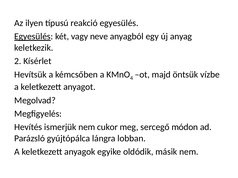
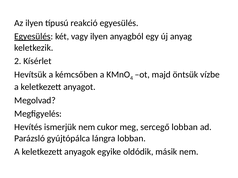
vagy neve: neve -> ilyen (99, 37)
sercegő módon: módon -> lobban (185, 127)
